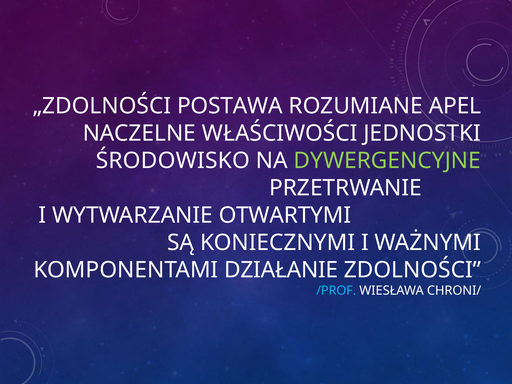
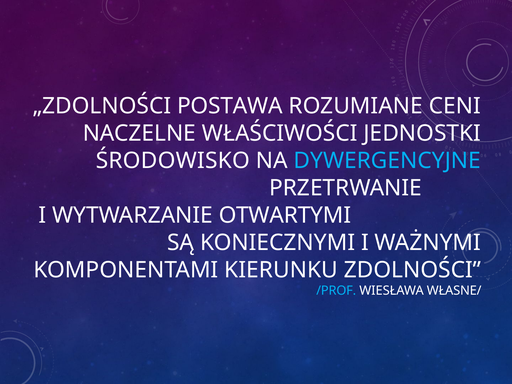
APEL: APEL -> CENI (455, 106)
DYWERGENCYJNE colour: light green -> light blue (387, 161)
DZIAŁANIE: DZIAŁANIE -> KIERUNKU (281, 270)
CHRONI/: CHRONI/ -> WŁASNE/ (454, 291)
